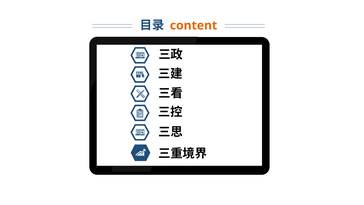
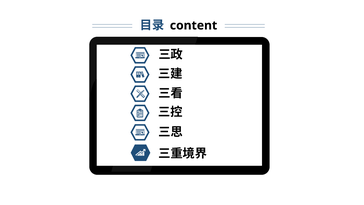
content colour: orange -> black (194, 25)
